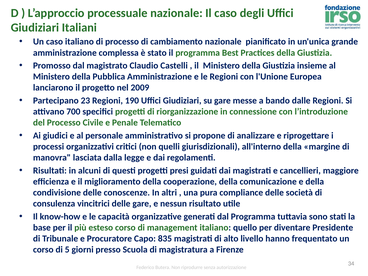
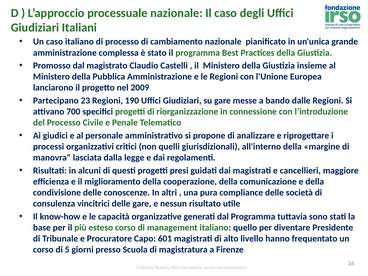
835: 835 -> 601 (165, 239)
